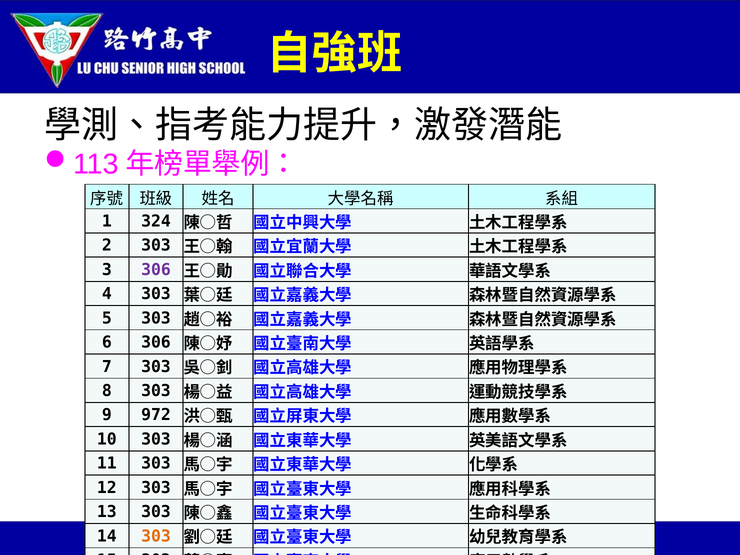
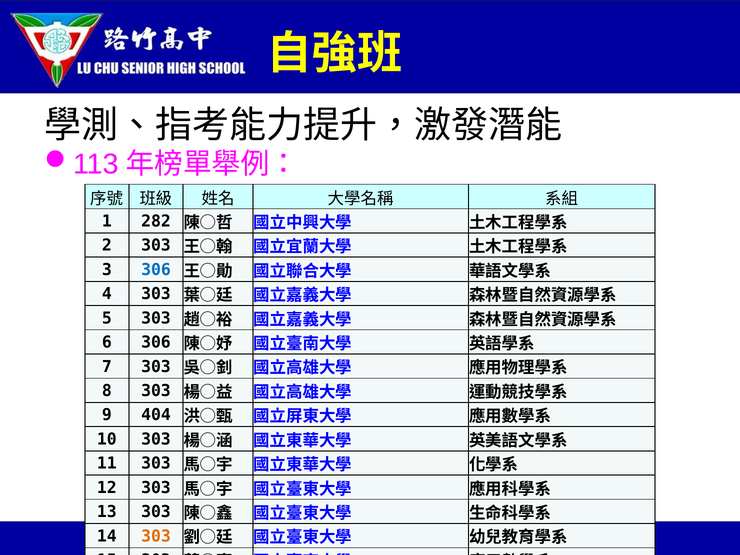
324: 324 -> 282 (156, 221)
306 colour: purple -> blue (156, 270)
972: 972 -> 404 (156, 415)
